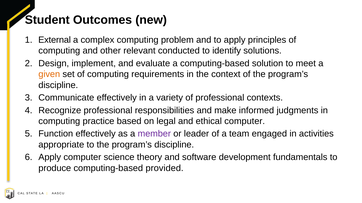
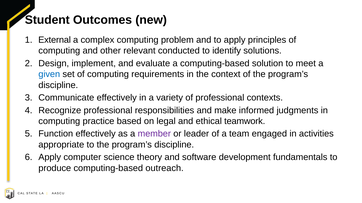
given colour: orange -> blue (49, 74)
ethical computer: computer -> teamwork (245, 122)
provided: provided -> outreach (165, 169)
